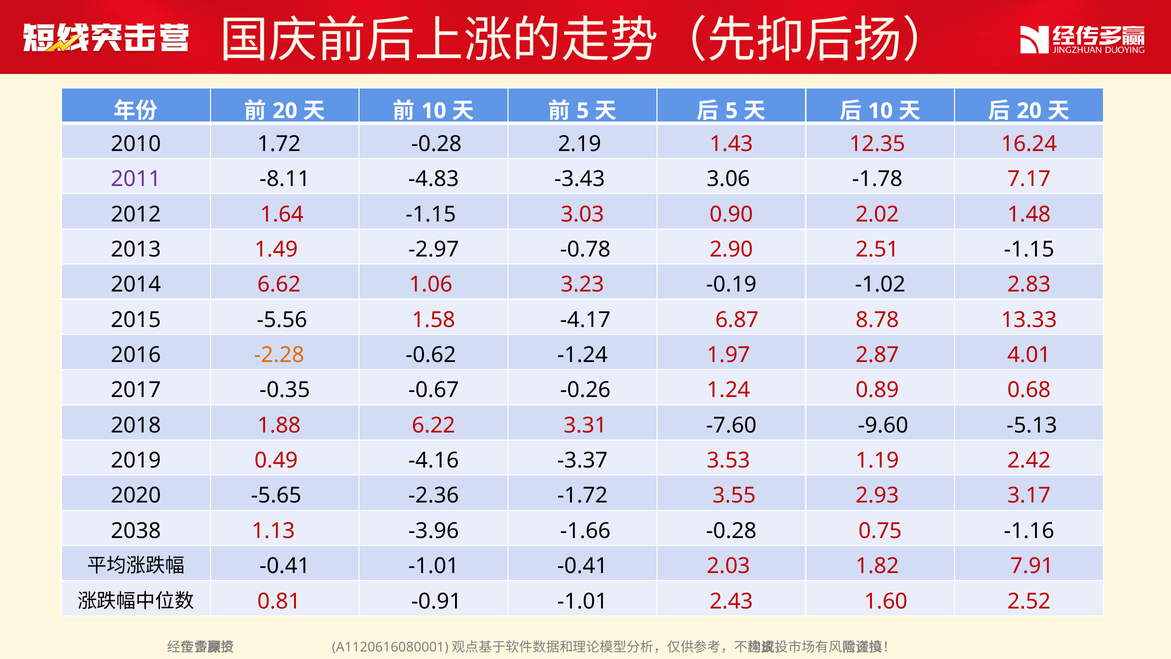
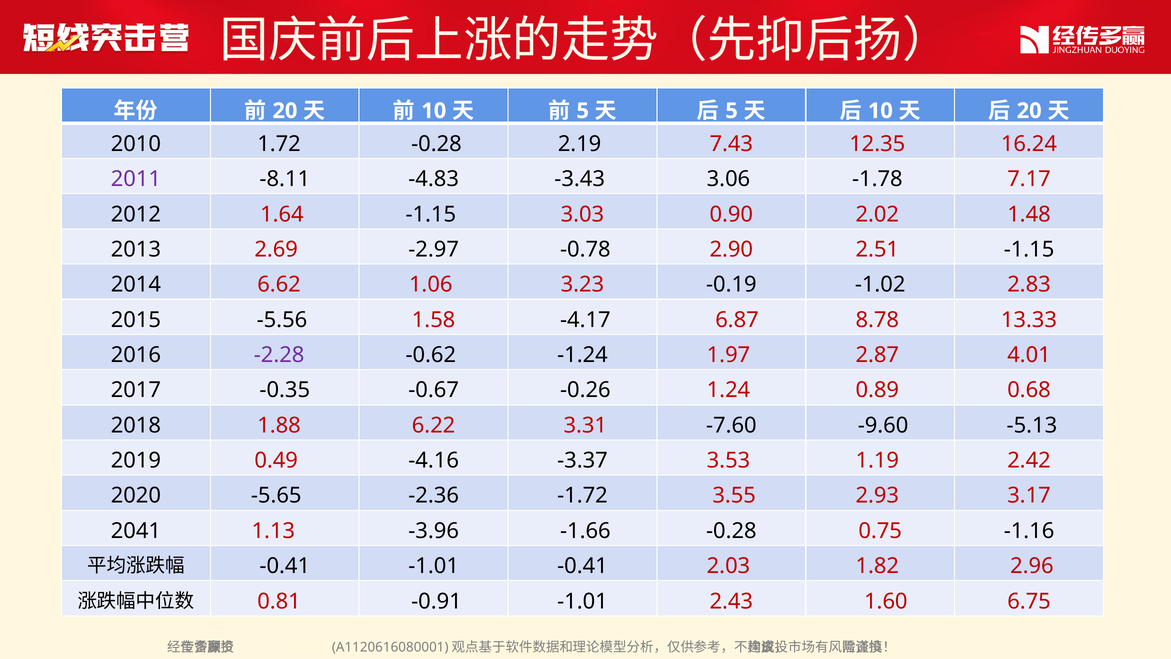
1.43: 1.43 -> 7.43 (731, 144)
1.49: 1.49 -> 2.69 (276, 249)
-2.28 colour: orange -> purple (279, 355)
2038: 2038 -> 2041 (136, 531)
7.91: 7.91 -> 2.96 (1032, 566)
2.52: 2.52 -> 6.75 (1029, 601)
